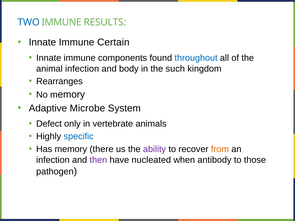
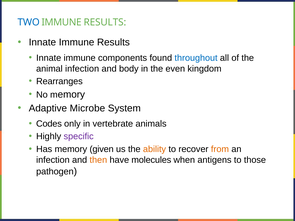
Innate Immune Certain: Certain -> Results (113, 42)
such: such -> even (175, 69)
Defect: Defect -> Codes (49, 124)
specific colour: blue -> purple (79, 137)
there: there -> given (102, 149)
ability colour: purple -> orange (155, 149)
then colour: purple -> orange (98, 160)
nucleated: nucleated -> molecules (151, 160)
antibody: antibody -> antigens (214, 160)
